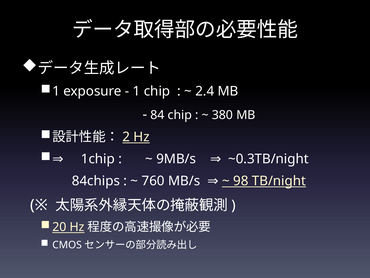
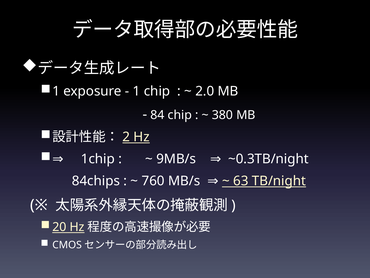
2.4: 2.4 -> 2.0 (205, 91)
98: 98 -> 63 (241, 181)
